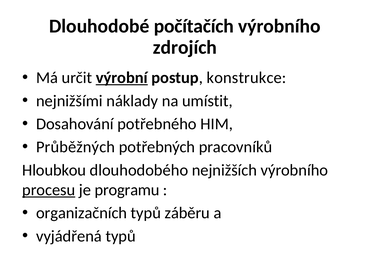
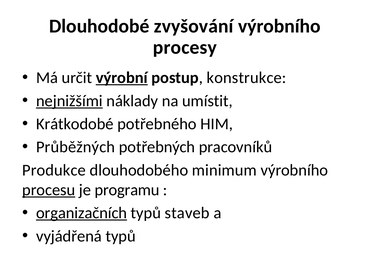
počítačích: počítačích -> zvyšování (194, 26)
zdrojích: zdrojích -> procesy (185, 47)
nejnižšími underline: none -> present (69, 101)
Dosahování: Dosahování -> Krátkodobé (75, 124)
Hloubkou: Hloubkou -> Produkce (54, 170)
nejnižších: nejnižších -> minimum (224, 170)
organizačních underline: none -> present (82, 213)
záběru: záběru -> staveb (187, 213)
